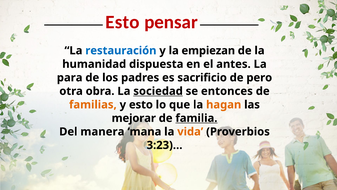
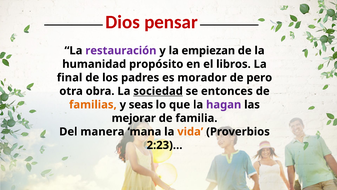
Esto: Esto -> Dios (123, 22)
restauración colour: blue -> purple (121, 51)
dispuesta: dispuesta -> propósito (156, 64)
antes: antes -> libros (233, 64)
para: para -> final (70, 77)
sacrificio: sacrificio -> morador (202, 77)
y esto: esto -> seas (141, 104)
hagan colour: orange -> purple (224, 104)
familia underline: present -> none (196, 118)
3:23)…: 3:23)… -> 2:23)… (165, 145)
